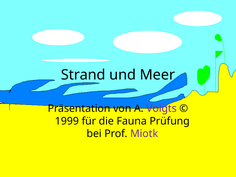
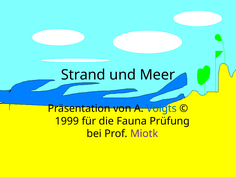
Voigts colour: purple -> blue (162, 109)
